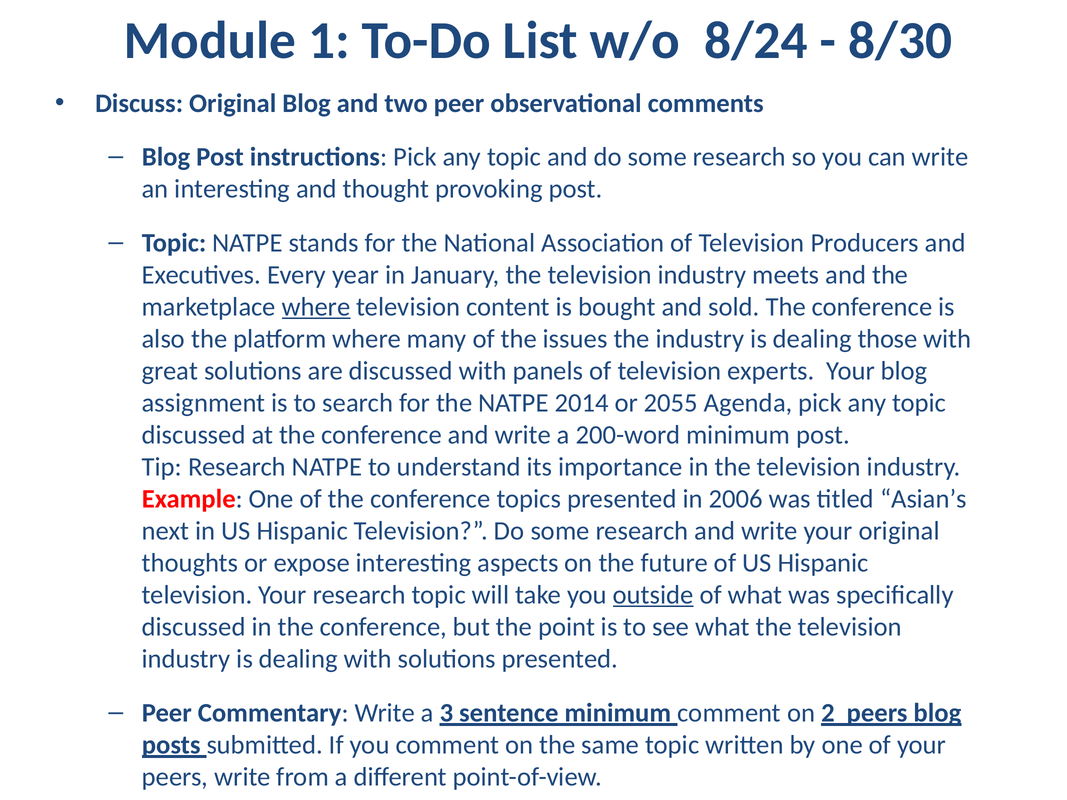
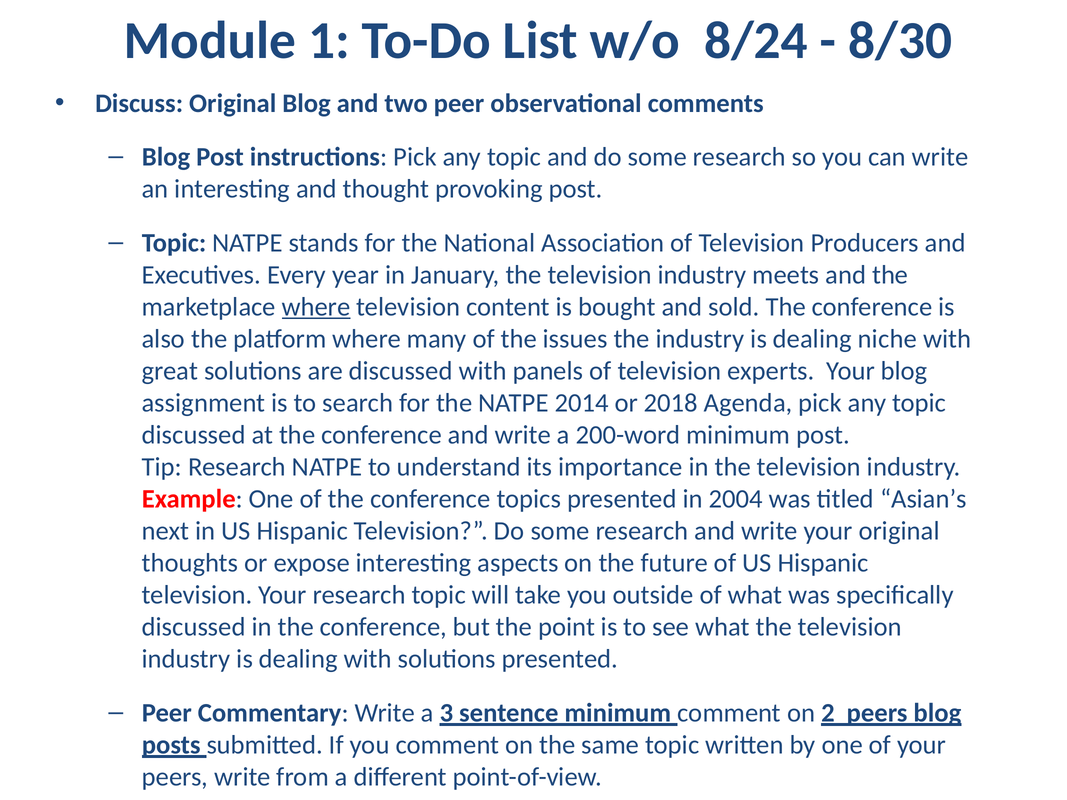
those: those -> niche (887, 339)
2055: 2055 -> 2018 (671, 403)
2006: 2006 -> 2004 (736, 499)
outside underline: present -> none (653, 595)
